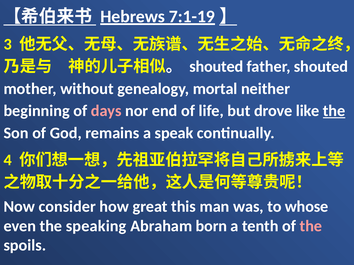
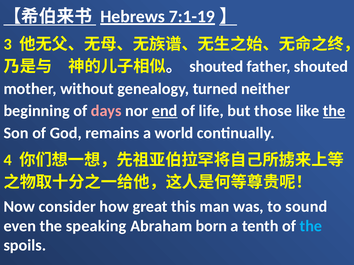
mortal: mortal -> turned (215, 89)
end underline: none -> present (165, 111)
drove: drove -> those (273, 111)
speak: speak -> world (174, 133)
whose: whose -> sound (306, 207)
the colour: pink -> light blue (311, 226)
